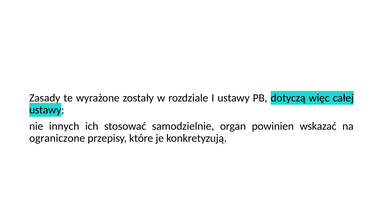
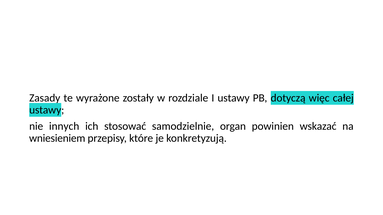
ograniczone: ograniczone -> wniesieniem (57, 138)
